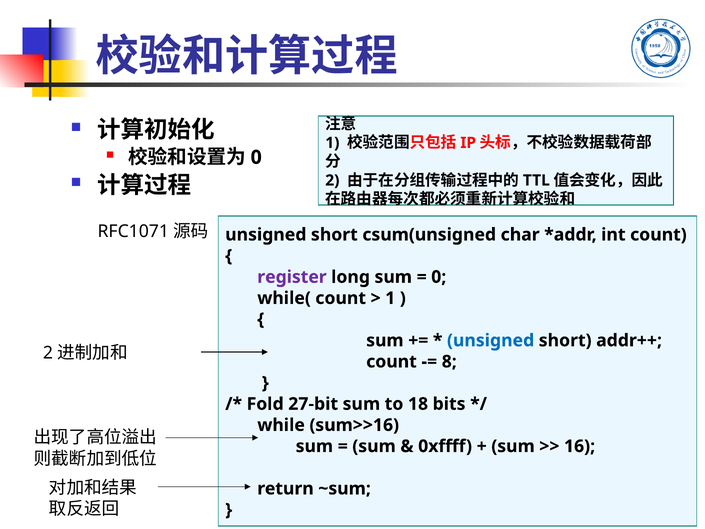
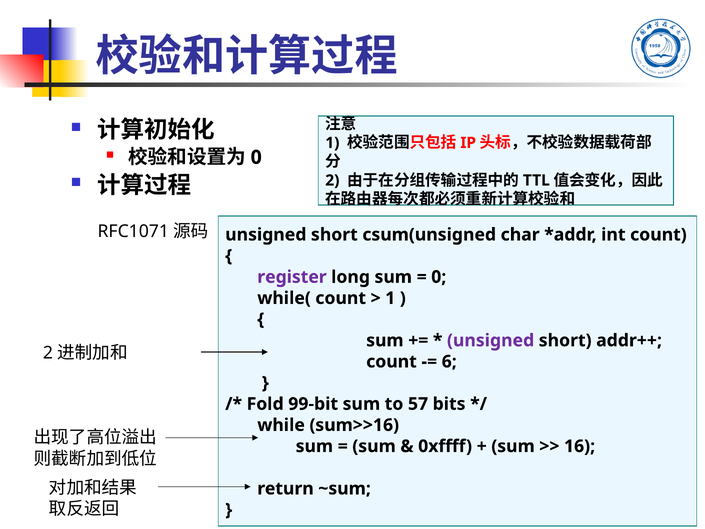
unsigned colour: blue -> purple (491, 340)
8: 8 -> 6 (449, 361)
27-bit: 27-bit -> 99-bit (313, 404)
18: 18 -> 57 (418, 404)
